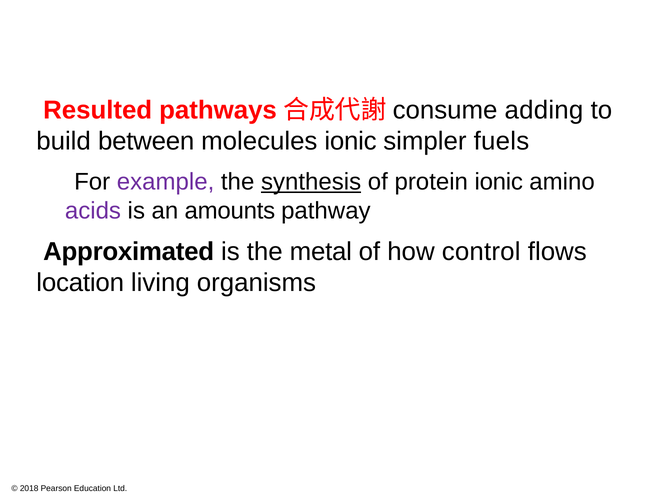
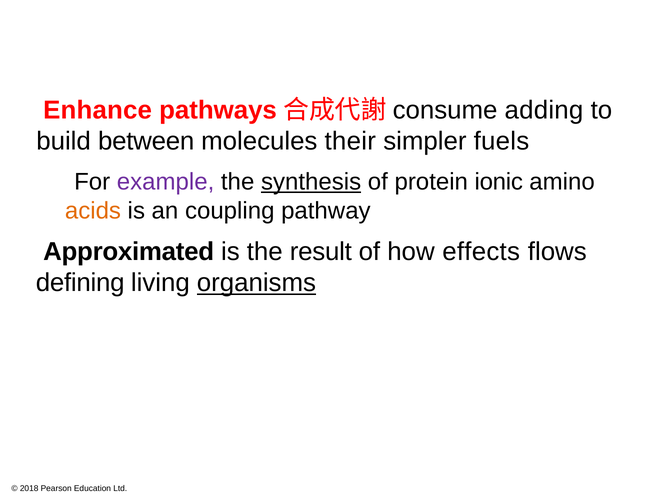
Resulted: Resulted -> Enhance (98, 110)
molecules ionic: ionic -> their (350, 141)
acids colour: purple -> orange (93, 211)
amounts: amounts -> coupling (230, 211)
metal: metal -> result (321, 252)
control: control -> effects (481, 252)
location: location -> defining (80, 283)
organisms underline: none -> present (256, 283)
